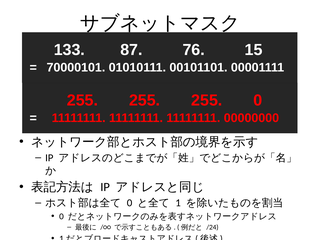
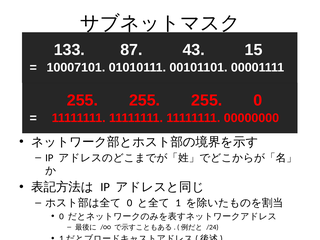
76: 76 -> 43 (194, 50)
70000101: 70000101 -> 10007101 (76, 68)
